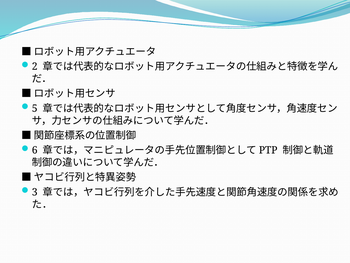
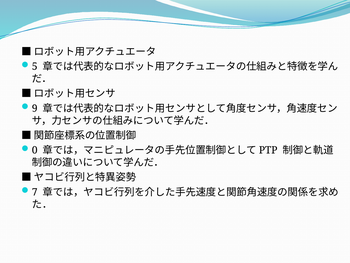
2: 2 -> 5 (35, 66)
5: 5 -> 9 (35, 108)
6: 6 -> 0 (35, 150)
3: 3 -> 7 (35, 192)
